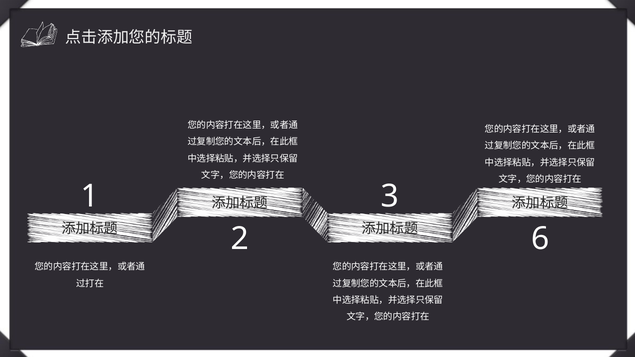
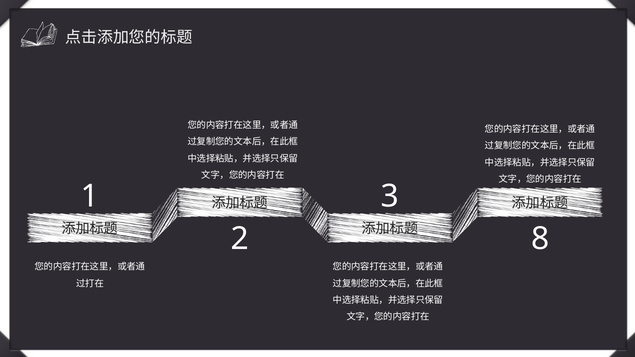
6: 6 -> 8 (540, 239)
